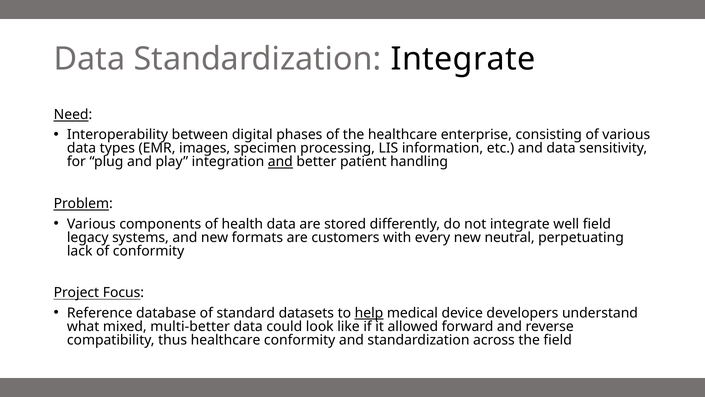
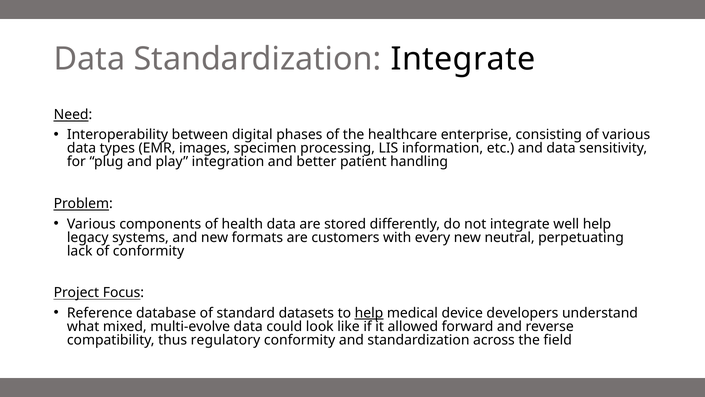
and underline: present -> none (280, 162)
well field: field -> help (597, 224)
multi-better: multi-better -> multi-evolve (190, 326)
thus healthcare: healthcare -> regulatory (226, 340)
